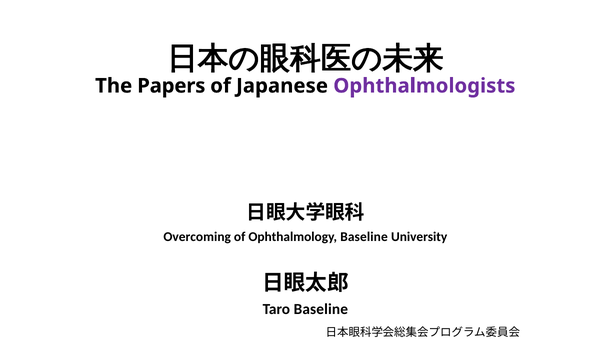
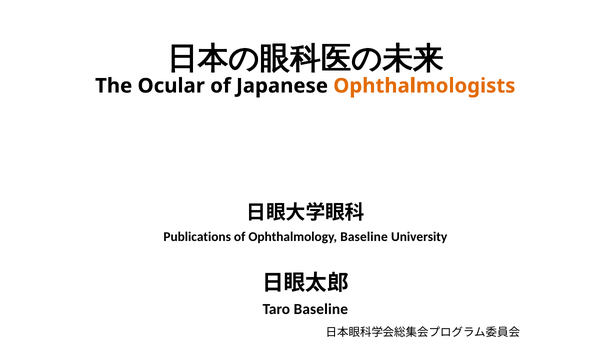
Papers: Papers -> Ocular (171, 86)
Ophthalmologists colour: purple -> orange (424, 86)
Overcoming: Overcoming -> Publications (197, 237)
